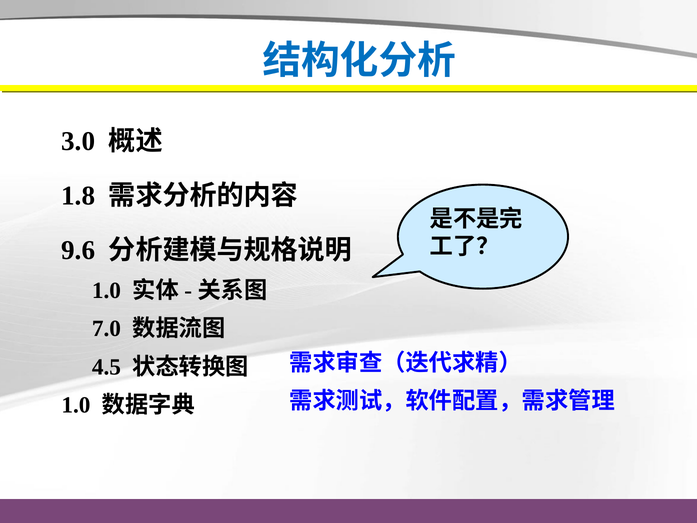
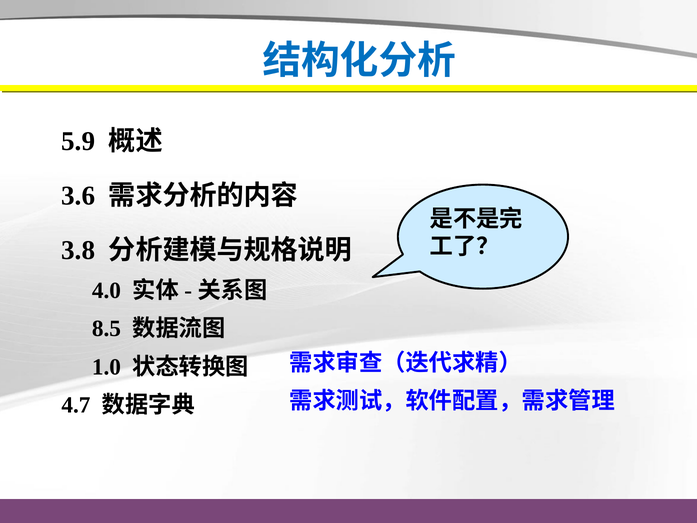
3.0: 3.0 -> 5.9 (78, 141)
1.8: 1.8 -> 3.6 (78, 196)
9.6: 9.6 -> 3.8 (78, 250)
1.0: 1.0 -> 4.0 (106, 291)
7.0: 7.0 -> 8.5 (106, 329)
4.5: 4.5 -> 1.0 (106, 367)
1.0: 1.0 -> 4.7 (76, 405)
